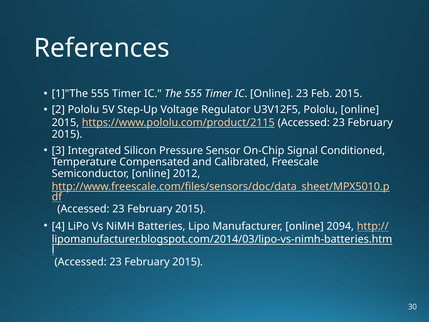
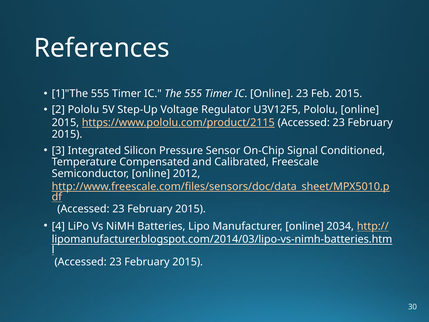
2094: 2094 -> 2034 (340, 226)
